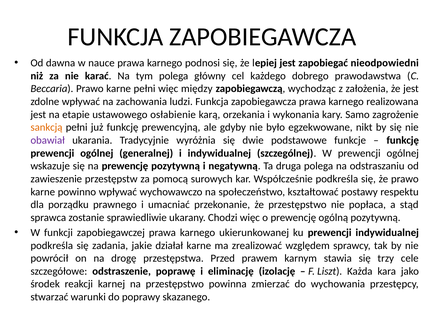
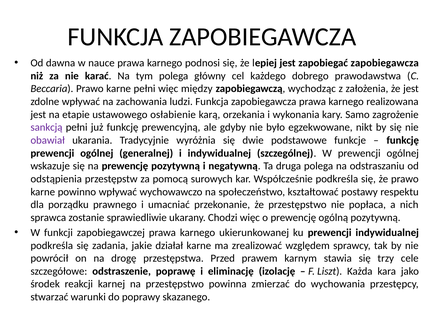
zapobiegać nieodpowiedni: nieodpowiedni -> zapobiegawcza (385, 63)
sankcją colour: orange -> purple (46, 128)
zawieszenie: zawieszenie -> odstąpienia (56, 179)
stąd: stąd -> nich (409, 205)
